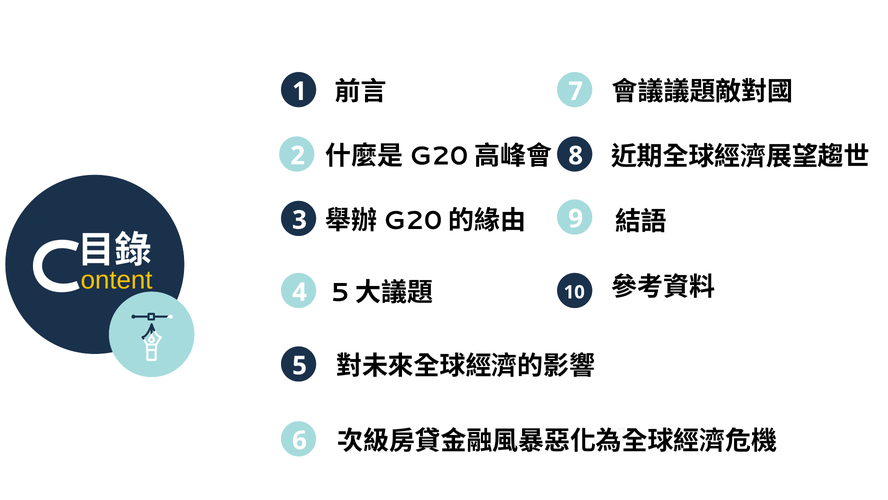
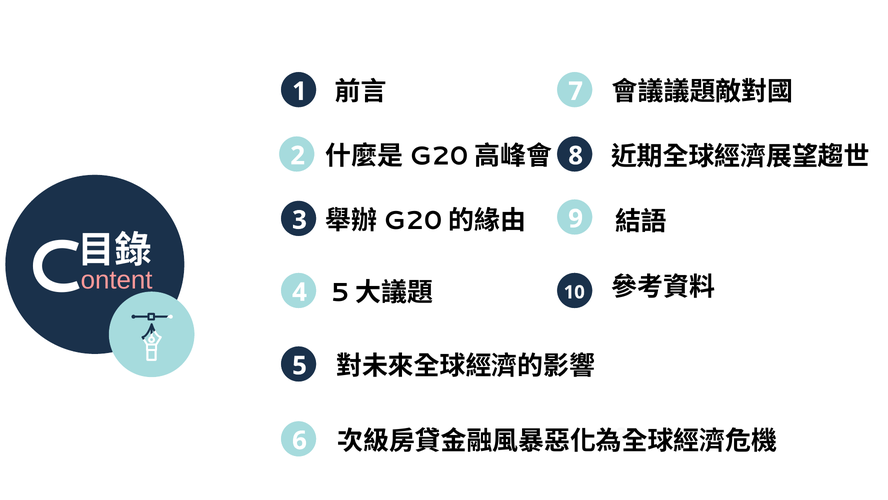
ontent colour: yellow -> pink (117, 280)
